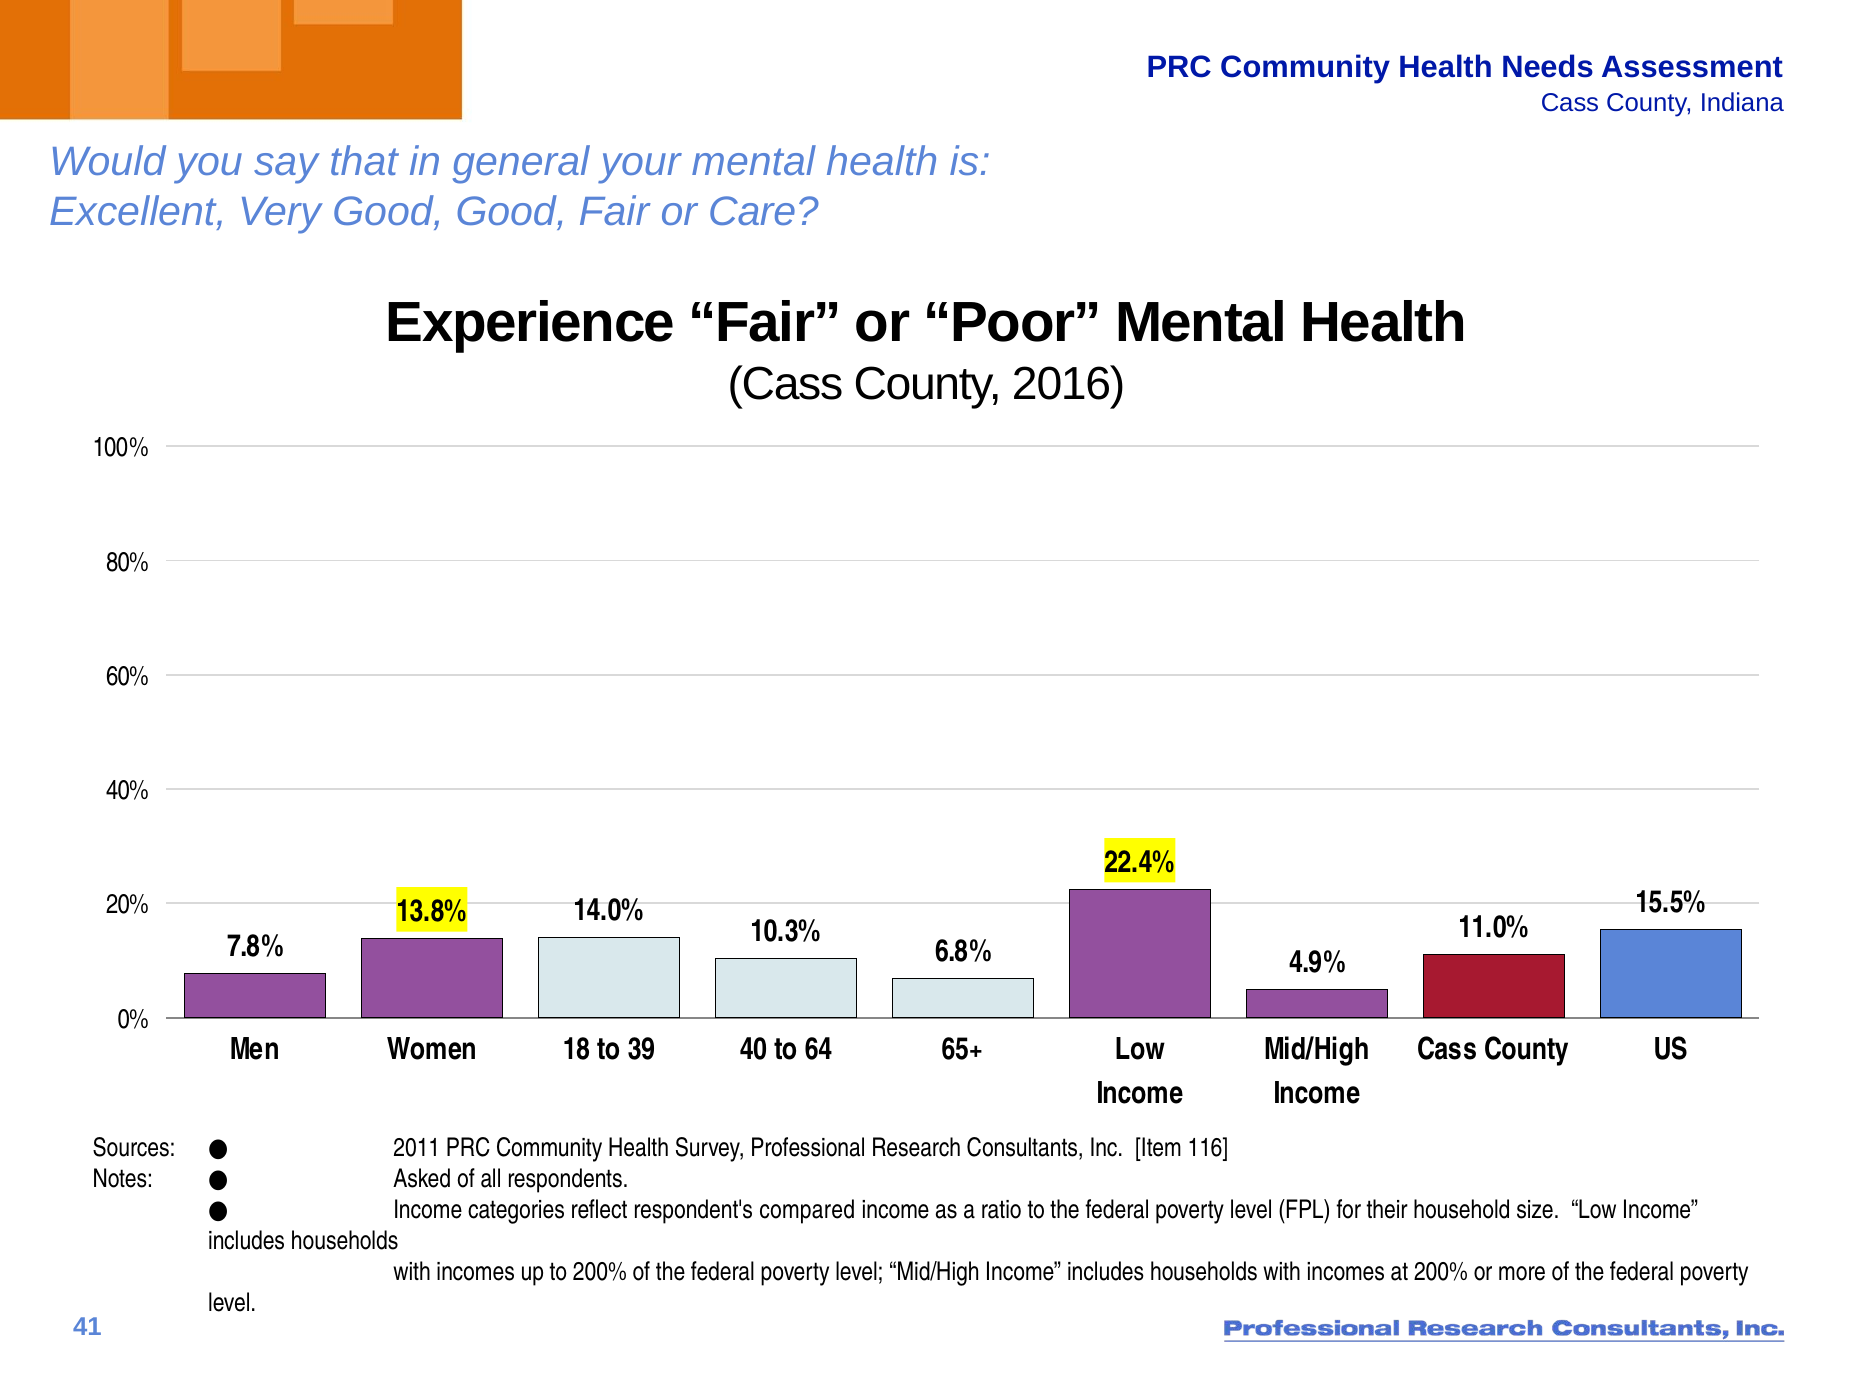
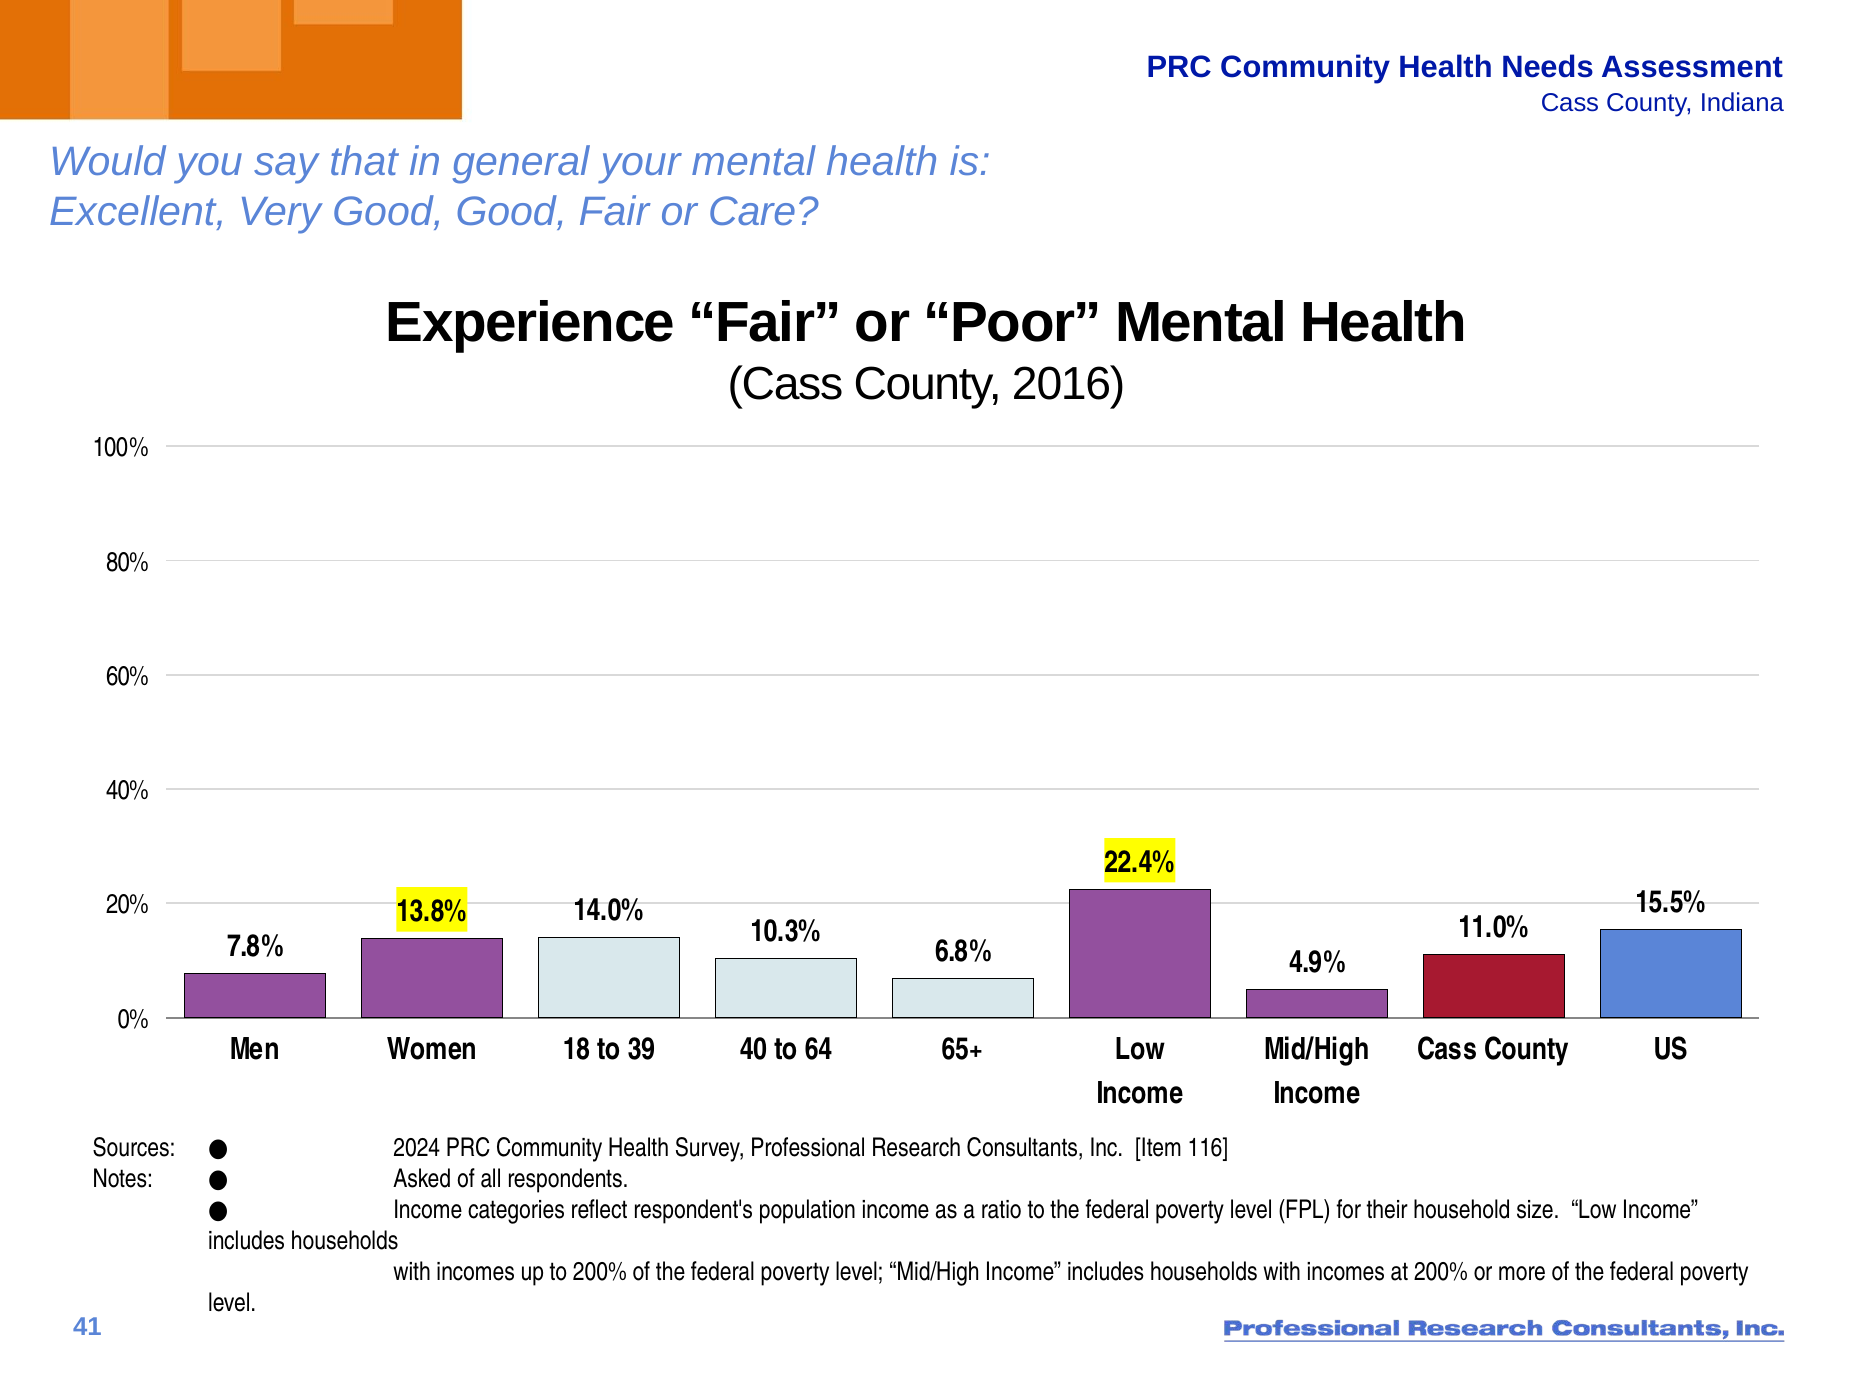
2011: 2011 -> 2024 (417, 1148)
compared: compared -> population (807, 1210)
